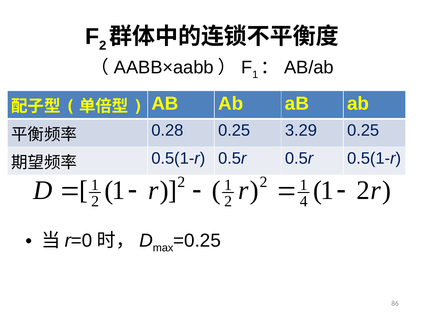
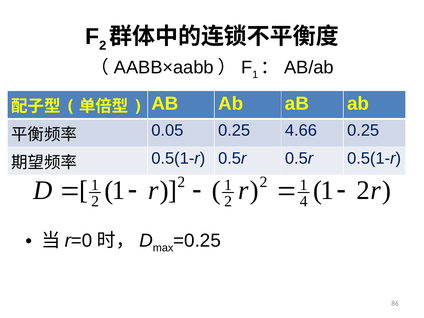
0.28: 0.28 -> 0.05 (167, 130)
3.29: 3.29 -> 4.66 (301, 130)
